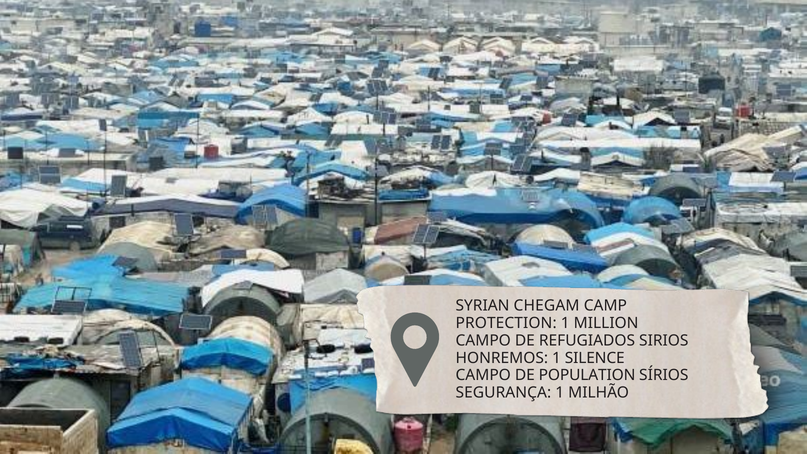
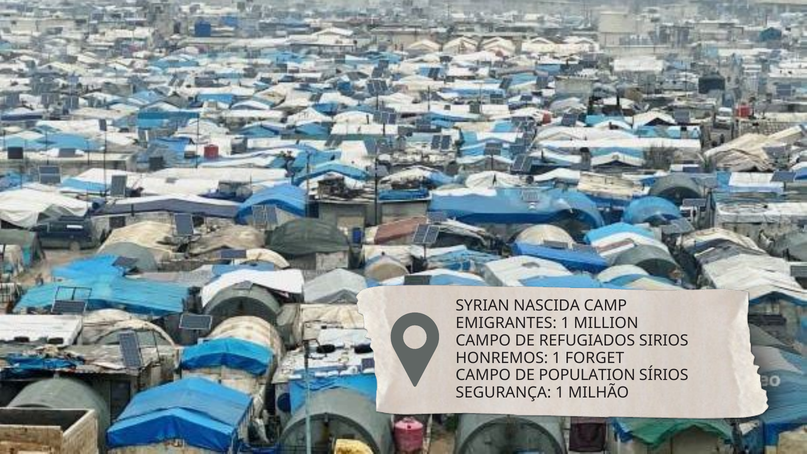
CHEGAM: CHEGAM -> NASCIDA (547, 306)
PROTECTION: PROTECTION -> EMIGRANTES (506, 323)
SILENCE: SILENCE -> FORGET (595, 358)
